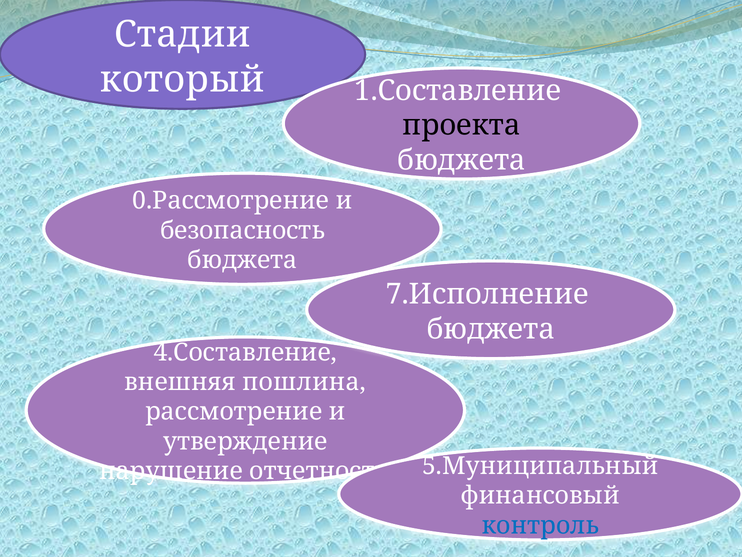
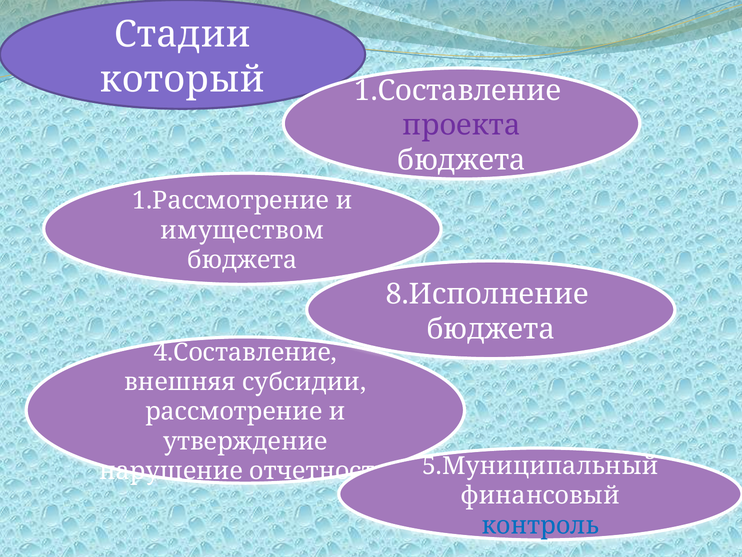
проекта colour: black -> purple (462, 125)
0.Рассмотрение: 0.Рассмотрение -> 1.Рассмотрение (231, 201)
безопасность: безопасность -> имуществом (242, 230)
7.Исполнение: 7.Исполнение -> 8.Исполнение (487, 294)
пошлина: пошлина -> субсидии (304, 382)
